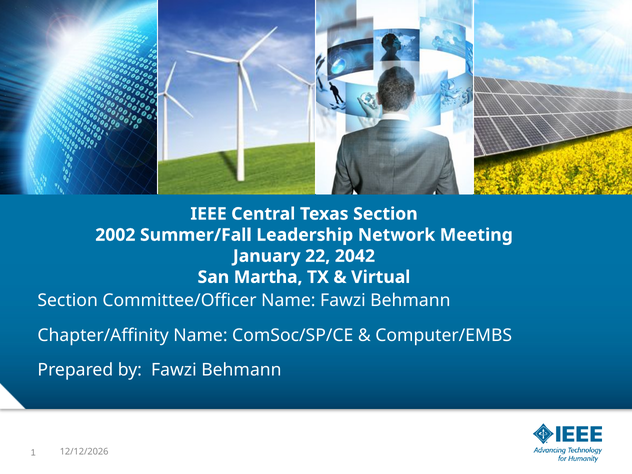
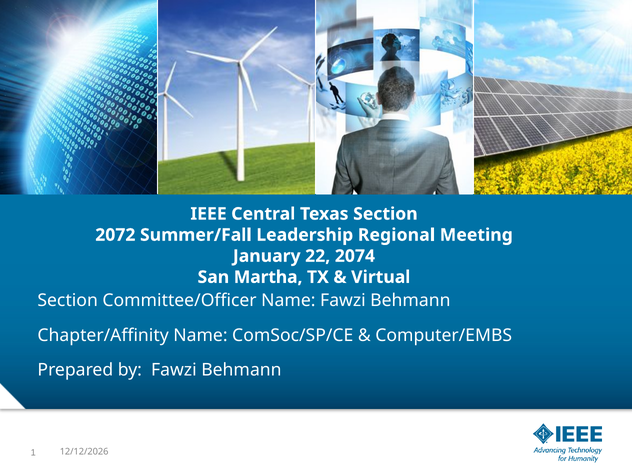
2002: 2002 -> 2072 (115, 235)
Network: Network -> Regional (396, 235)
2042: 2042 -> 2074 (355, 256)
